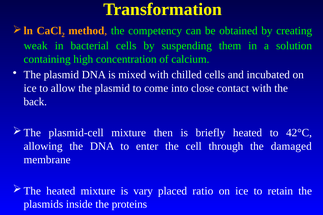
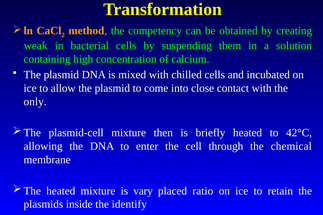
back: back -> only (35, 102)
damaged: damaged -> chemical (291, 146)
proteins: proteins -> identify (129, 205)
